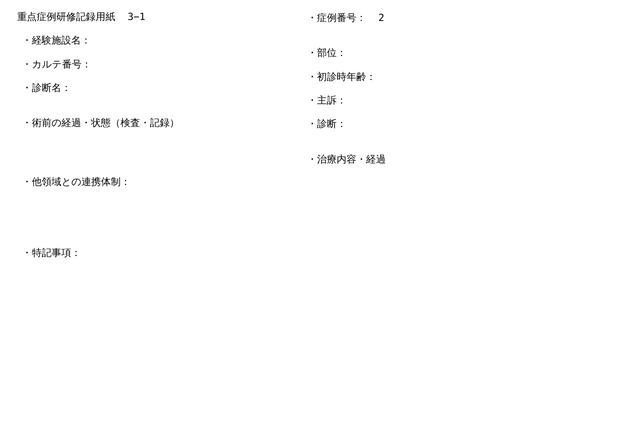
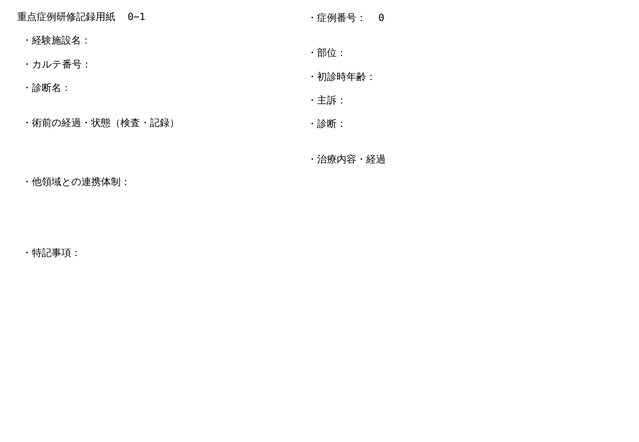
3−1: 3−1 -> 0−1 (136, 17)
2: 2 -> 0 (381, 18)
